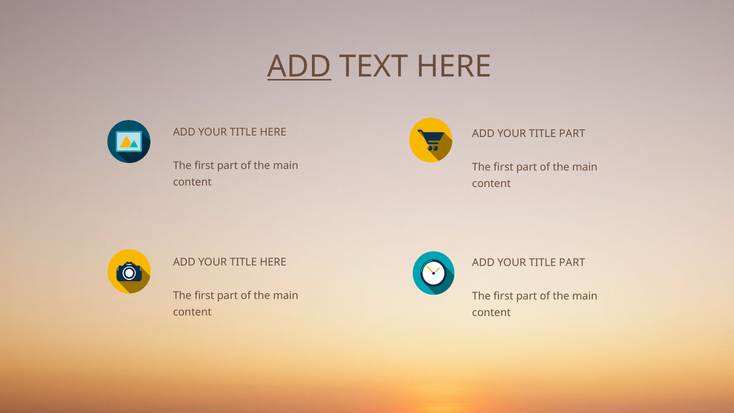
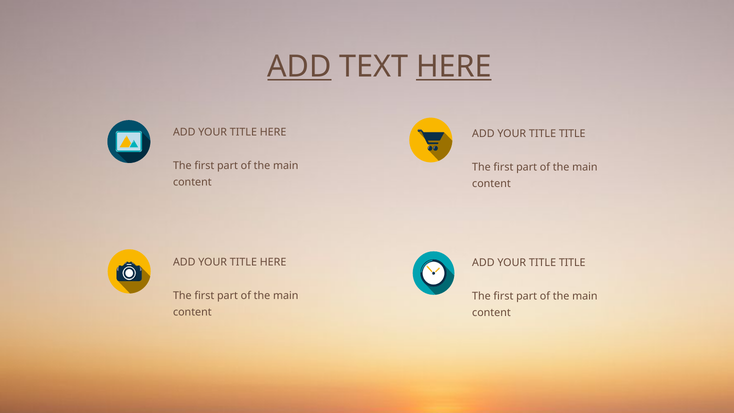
HERE underline: none -> present (454, 67)
PART: PART -> TITLE (572, 134)
PART: PART -> TITLE (572, 263)
